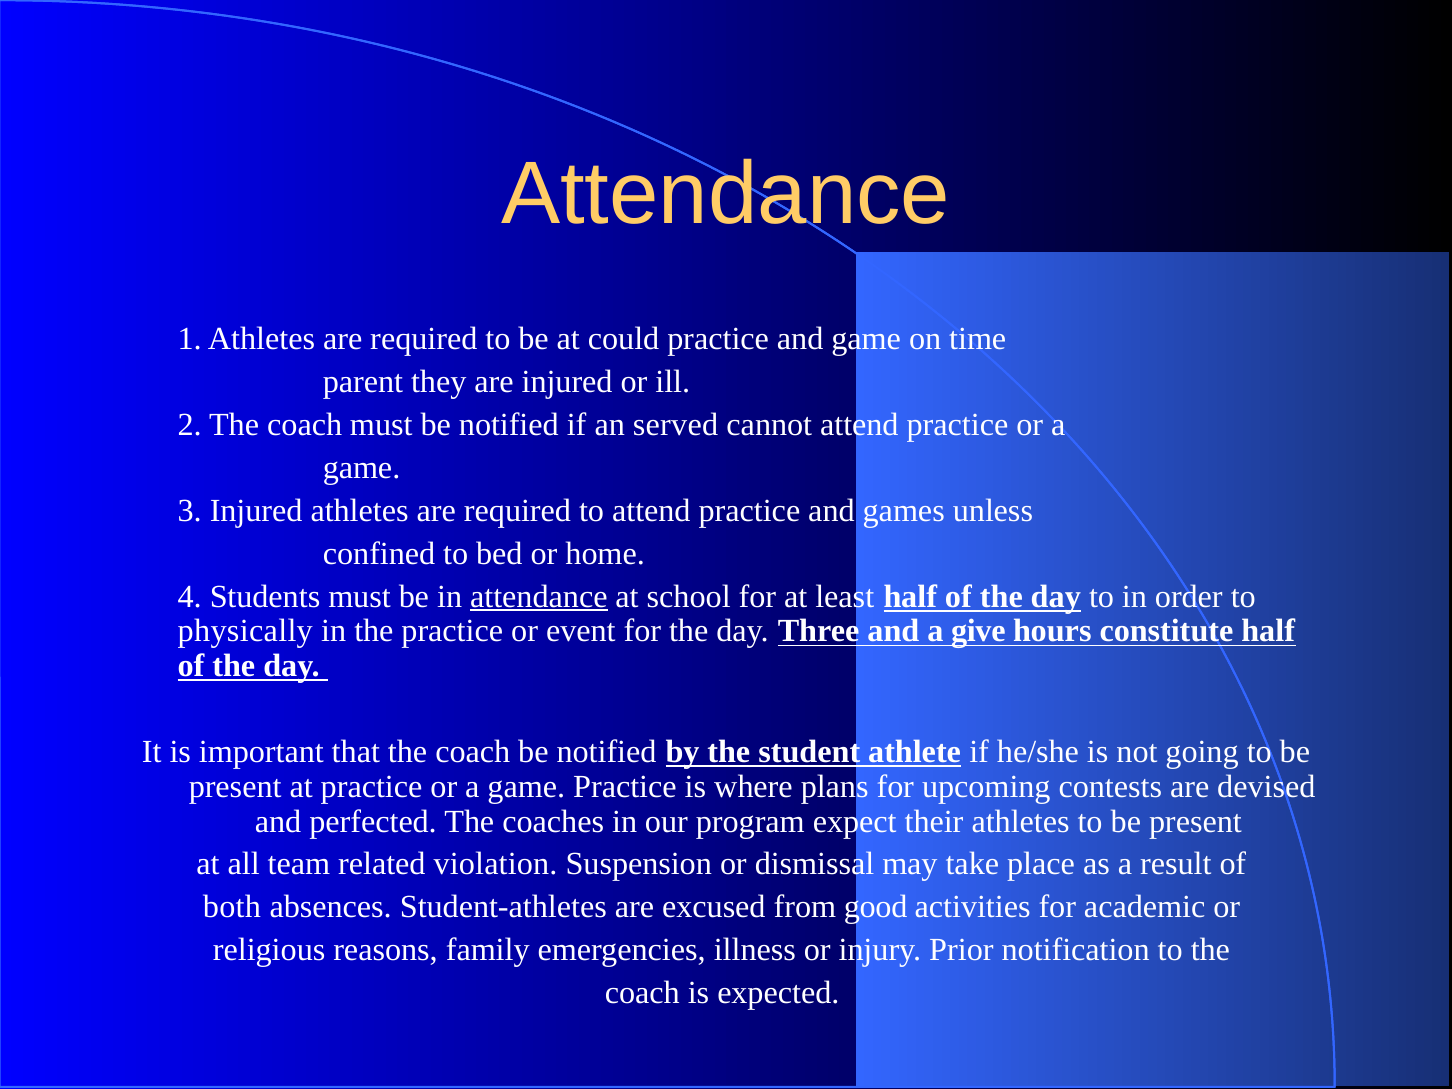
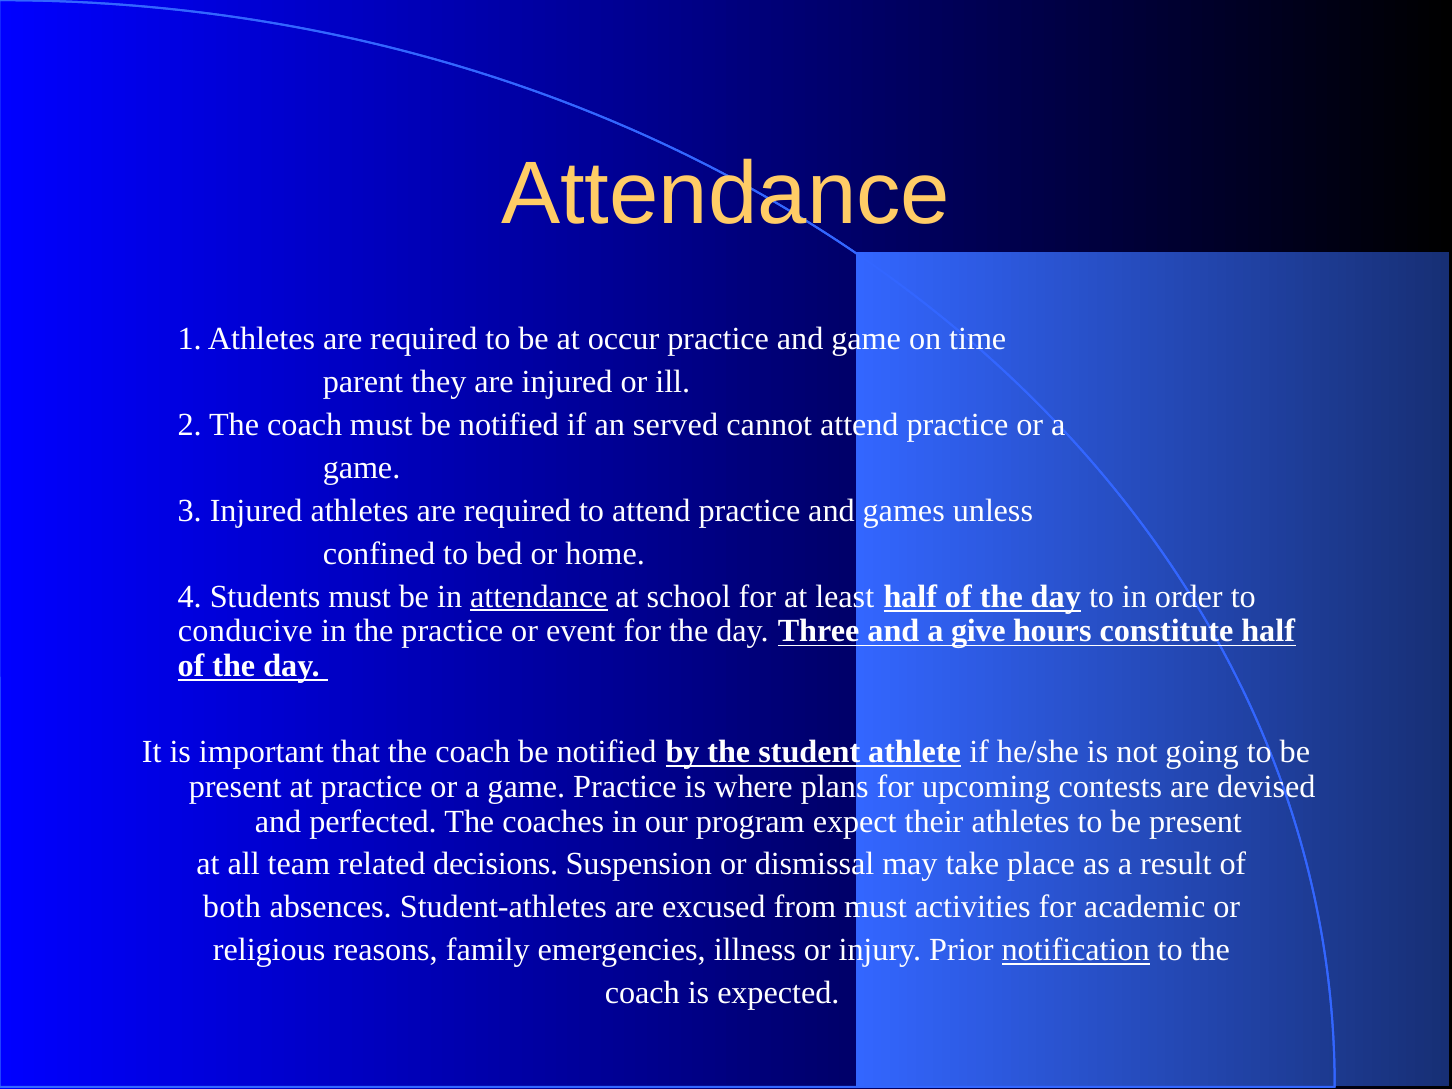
could: could -> occur (624, 339)
physically: physically -> conducive (245, 631)
violation: violation -> decisions (496, 864)
from good: good -> must (875, 907)
notification underline: none -> present (1076, 950)
